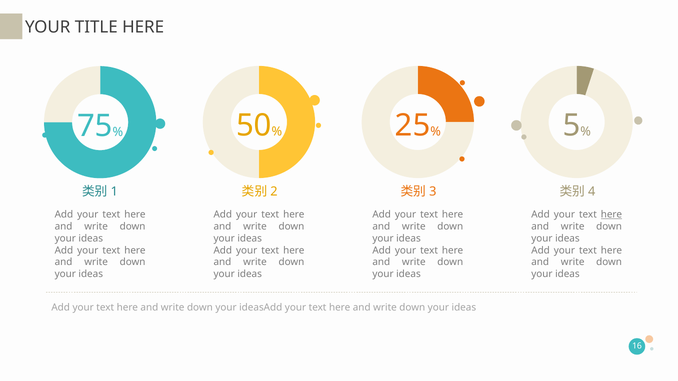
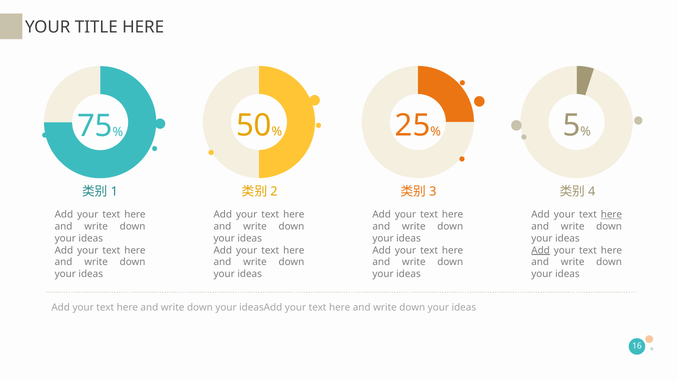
Add underline: none -> present (541, 251)
